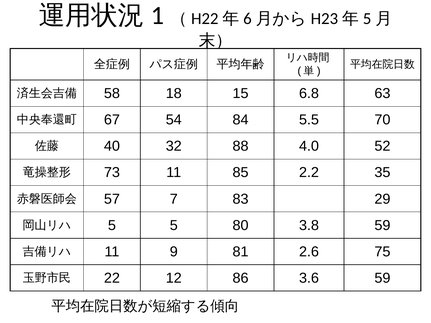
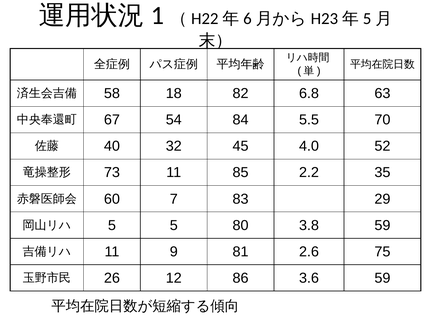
15: 15 -> 82 (241, 94)
88: 88 -> 45 (241, 146)
57: 57 -> 60 (112, 199)
22: 22 -> 26 (112, 278)
